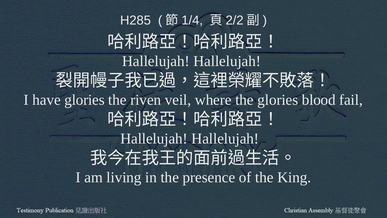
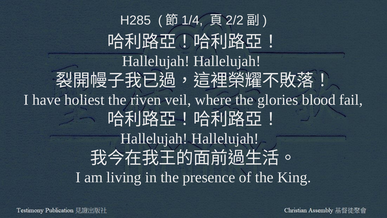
have glories: glories -> holiest (84, 100)
